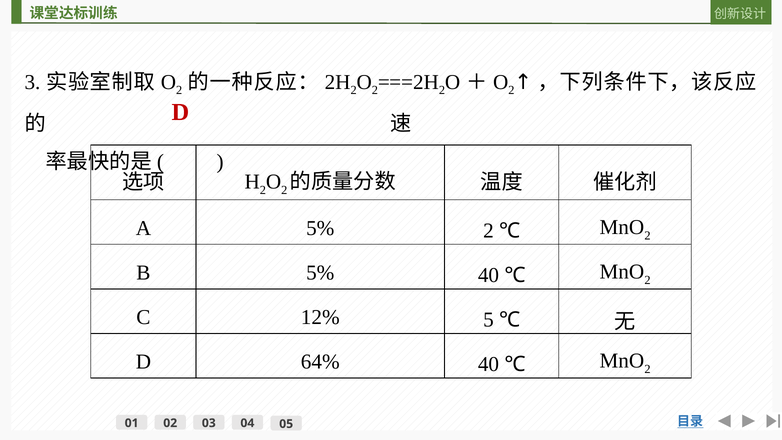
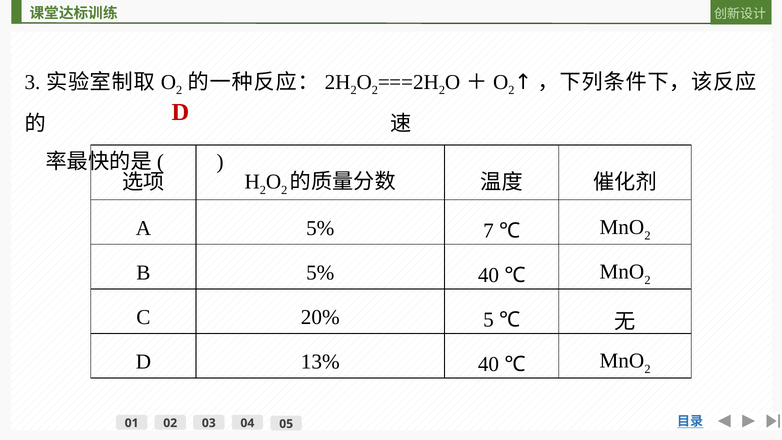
5% 2: 2 -> 7 (489, 231)
12%: 12% -> 20% (320, 317)
64%: 64% -> 13% (320, 362)
